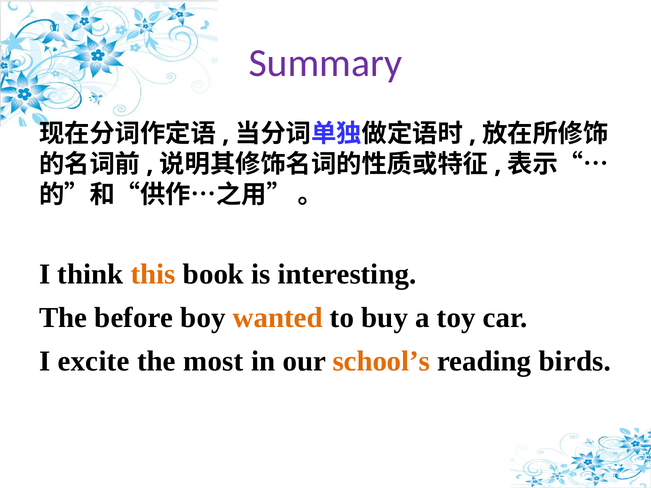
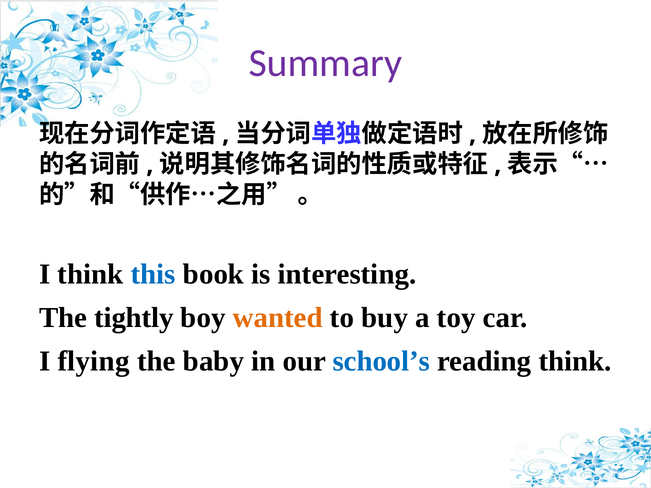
this colour: orange -> blue (153, 274)
before: before -> tightly (134, 318)
excite: excite -> flying (94, 361)
most: most -> baby (213, 361)
school’s colour: orange -> blue (381, 361)
reading birds: birds -> think (575, 361)
